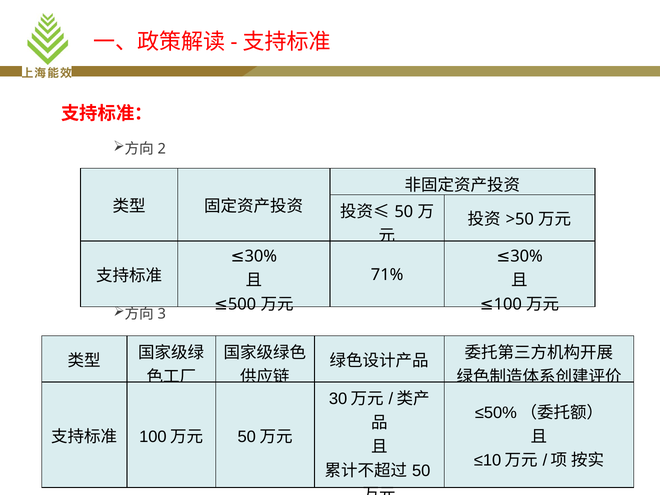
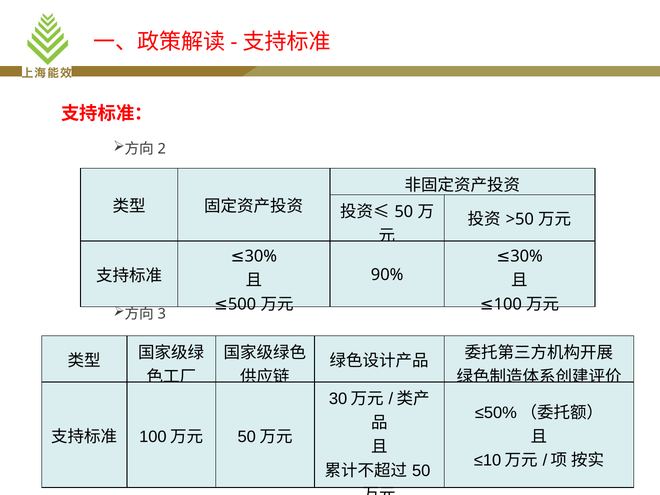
71%: 71% -> 90% (387, 275)
